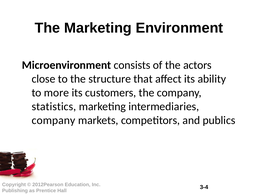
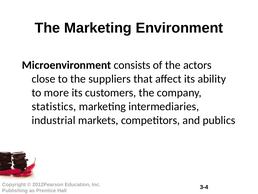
structure: structure -> suppliers (110, 79)
company: company -> industrial (54, 120)
